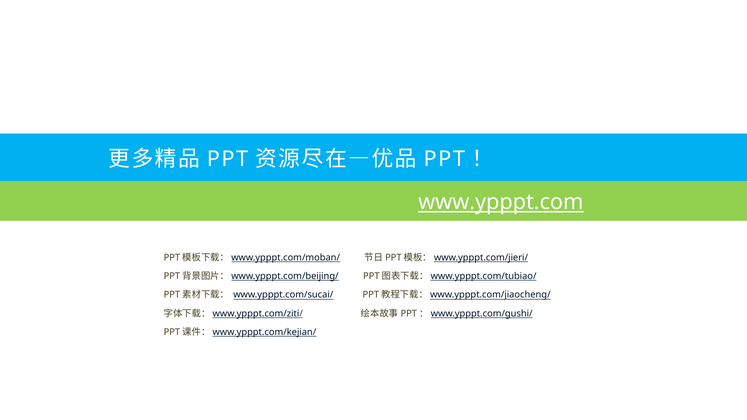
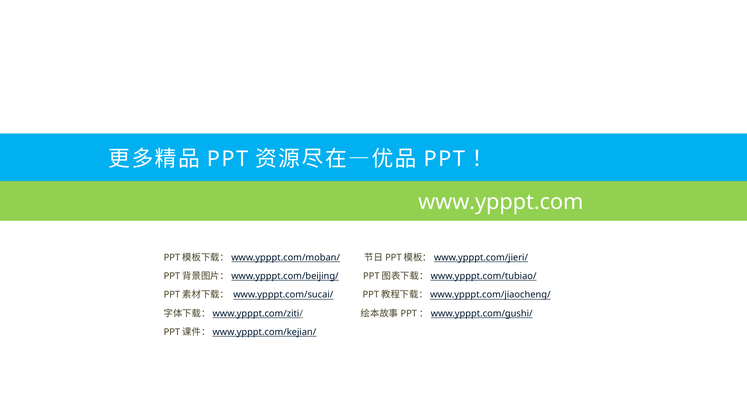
www.ypppt.com underline: present -> none (501, 202)
